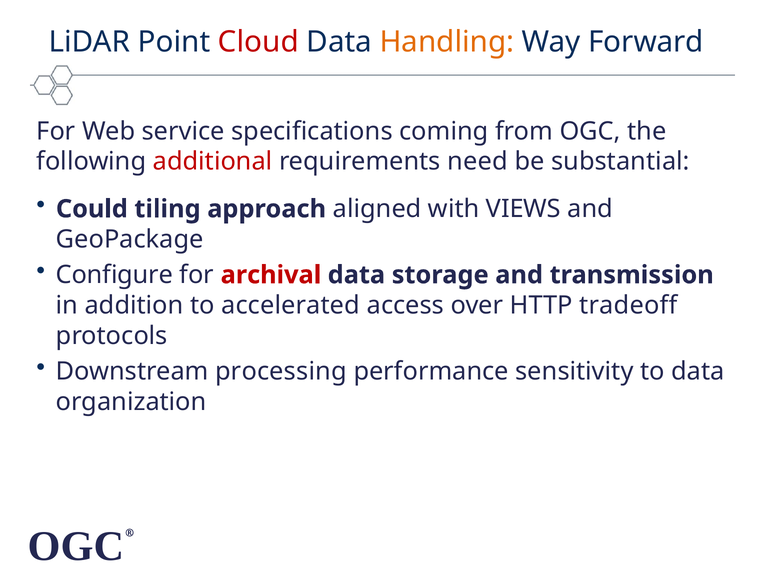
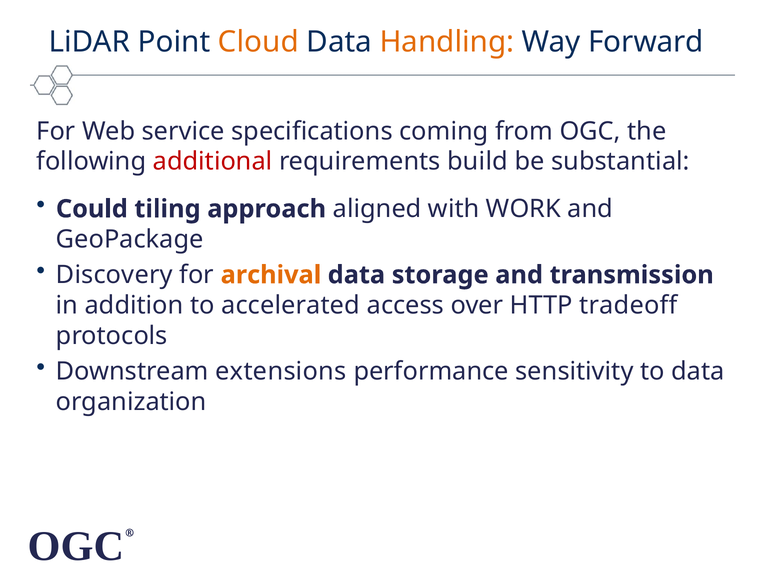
Cloud colour: red -> orange (258, 42)
need: need -> build (478, 162)
VIEWS: VIEWS -> WORK (523, 209)
Configure: Configure -> Discovery (114, 275)
archival colour: red -> orange (271, 275)
processing: processing -> extensions (281, 372)
